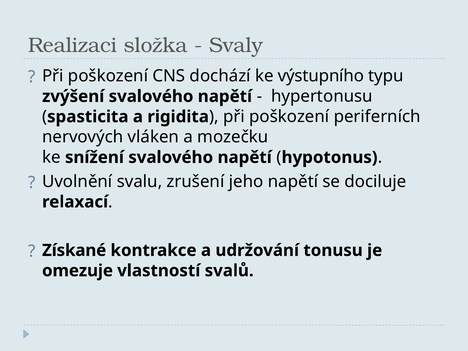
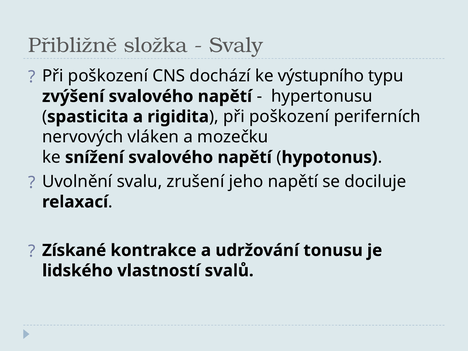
Realizaci: Realizaci -> Přibližně (73, 45)
omezuje: omezuje -> lidského (77, 271)
